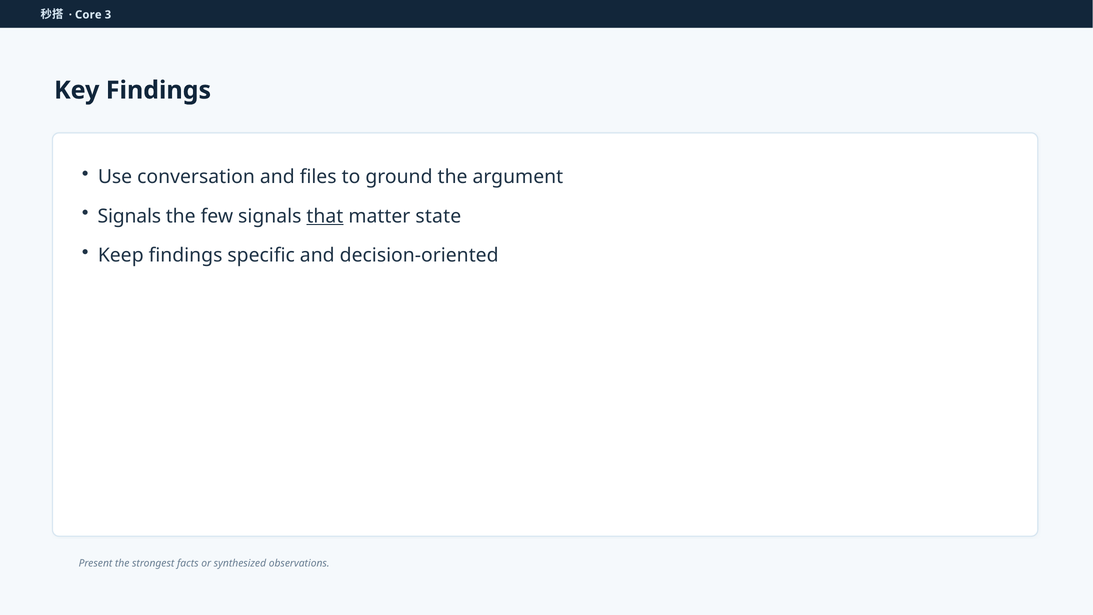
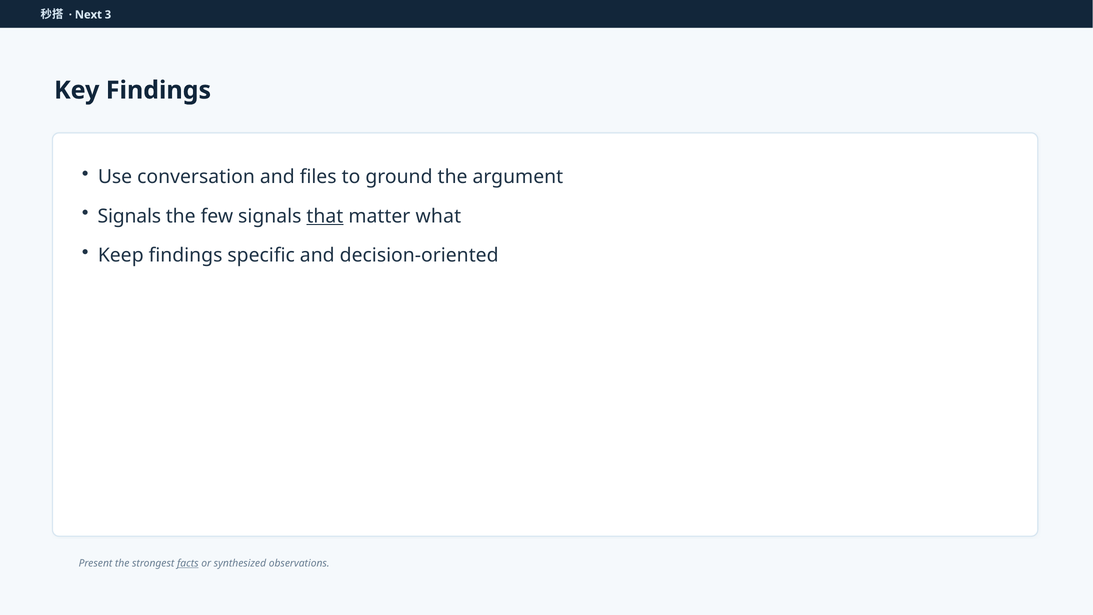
Core: Core -> Next (88, 15)
state: state -> what (438, 216)
facts underline: none -> present (188, 563)
